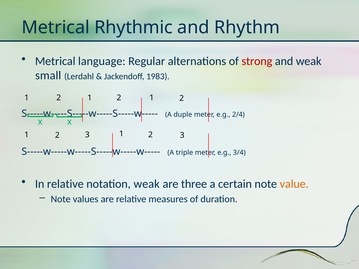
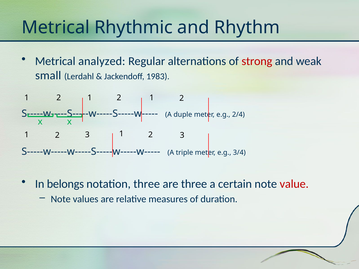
language: language -> analyzed (102, 61)
In relative: relative -> belongs (65, 184)
notation weak: weak -> three (147, 184)
value colour: orange -> red (294, 184)
